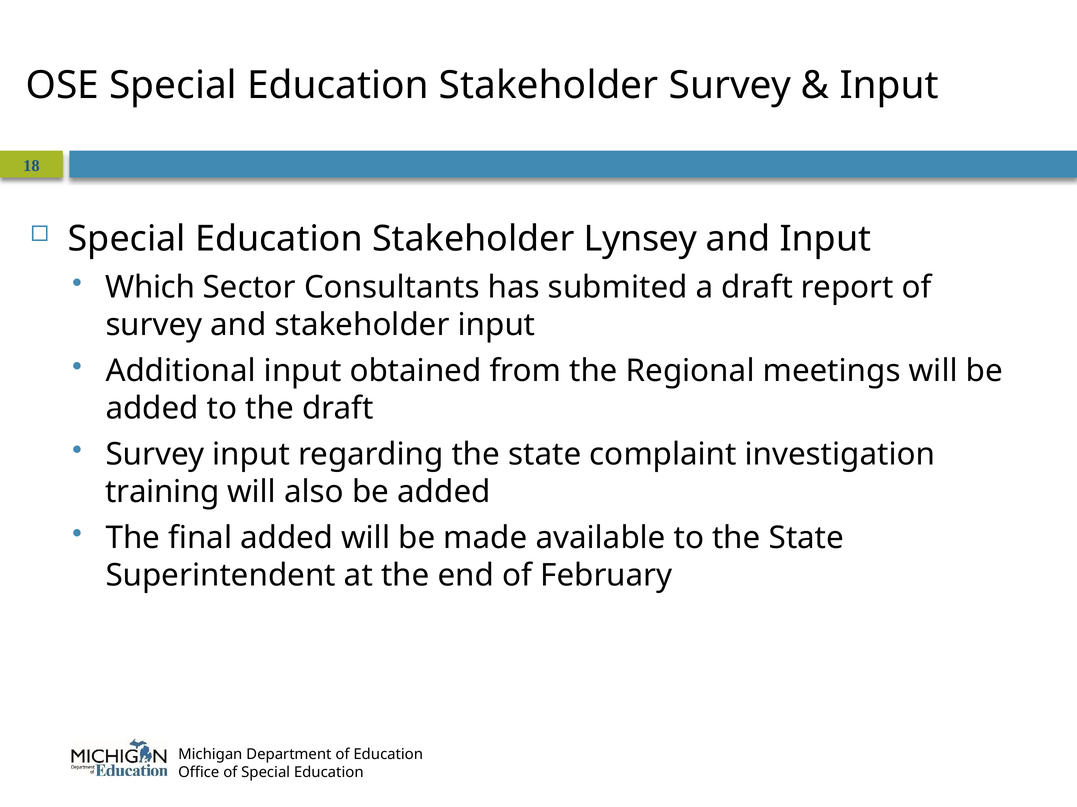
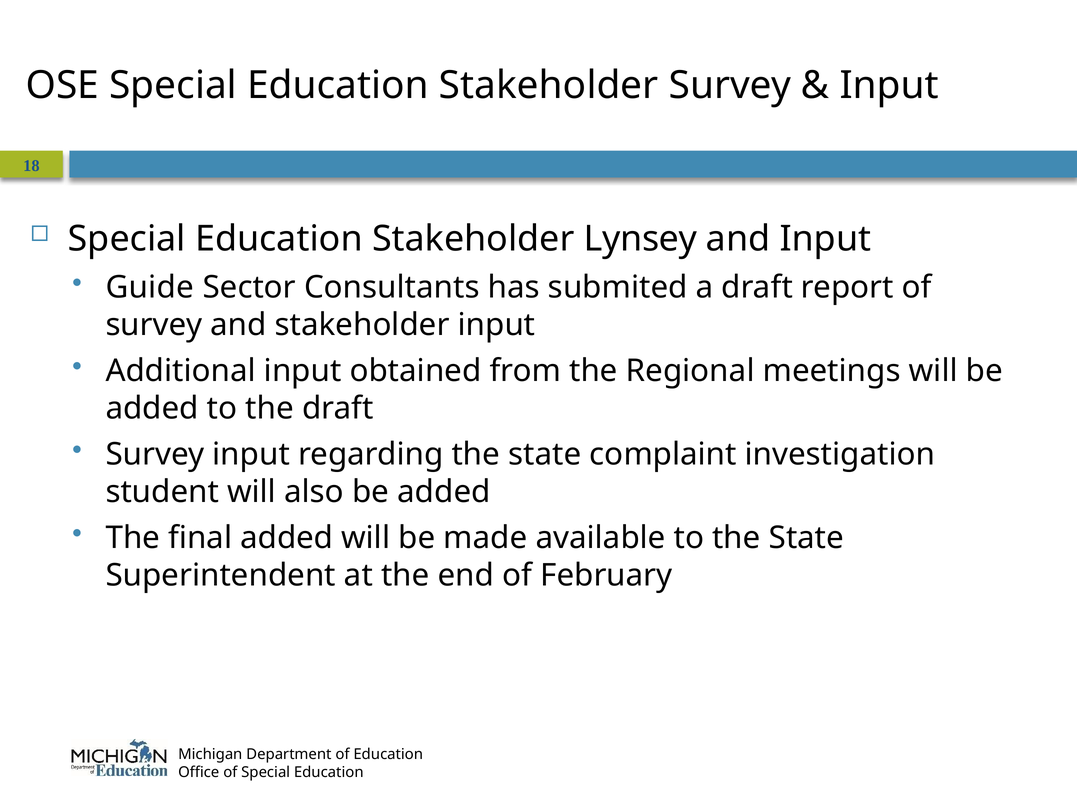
Which: Which -> Guide (150, 287)
training: training -> student (162, 492)
